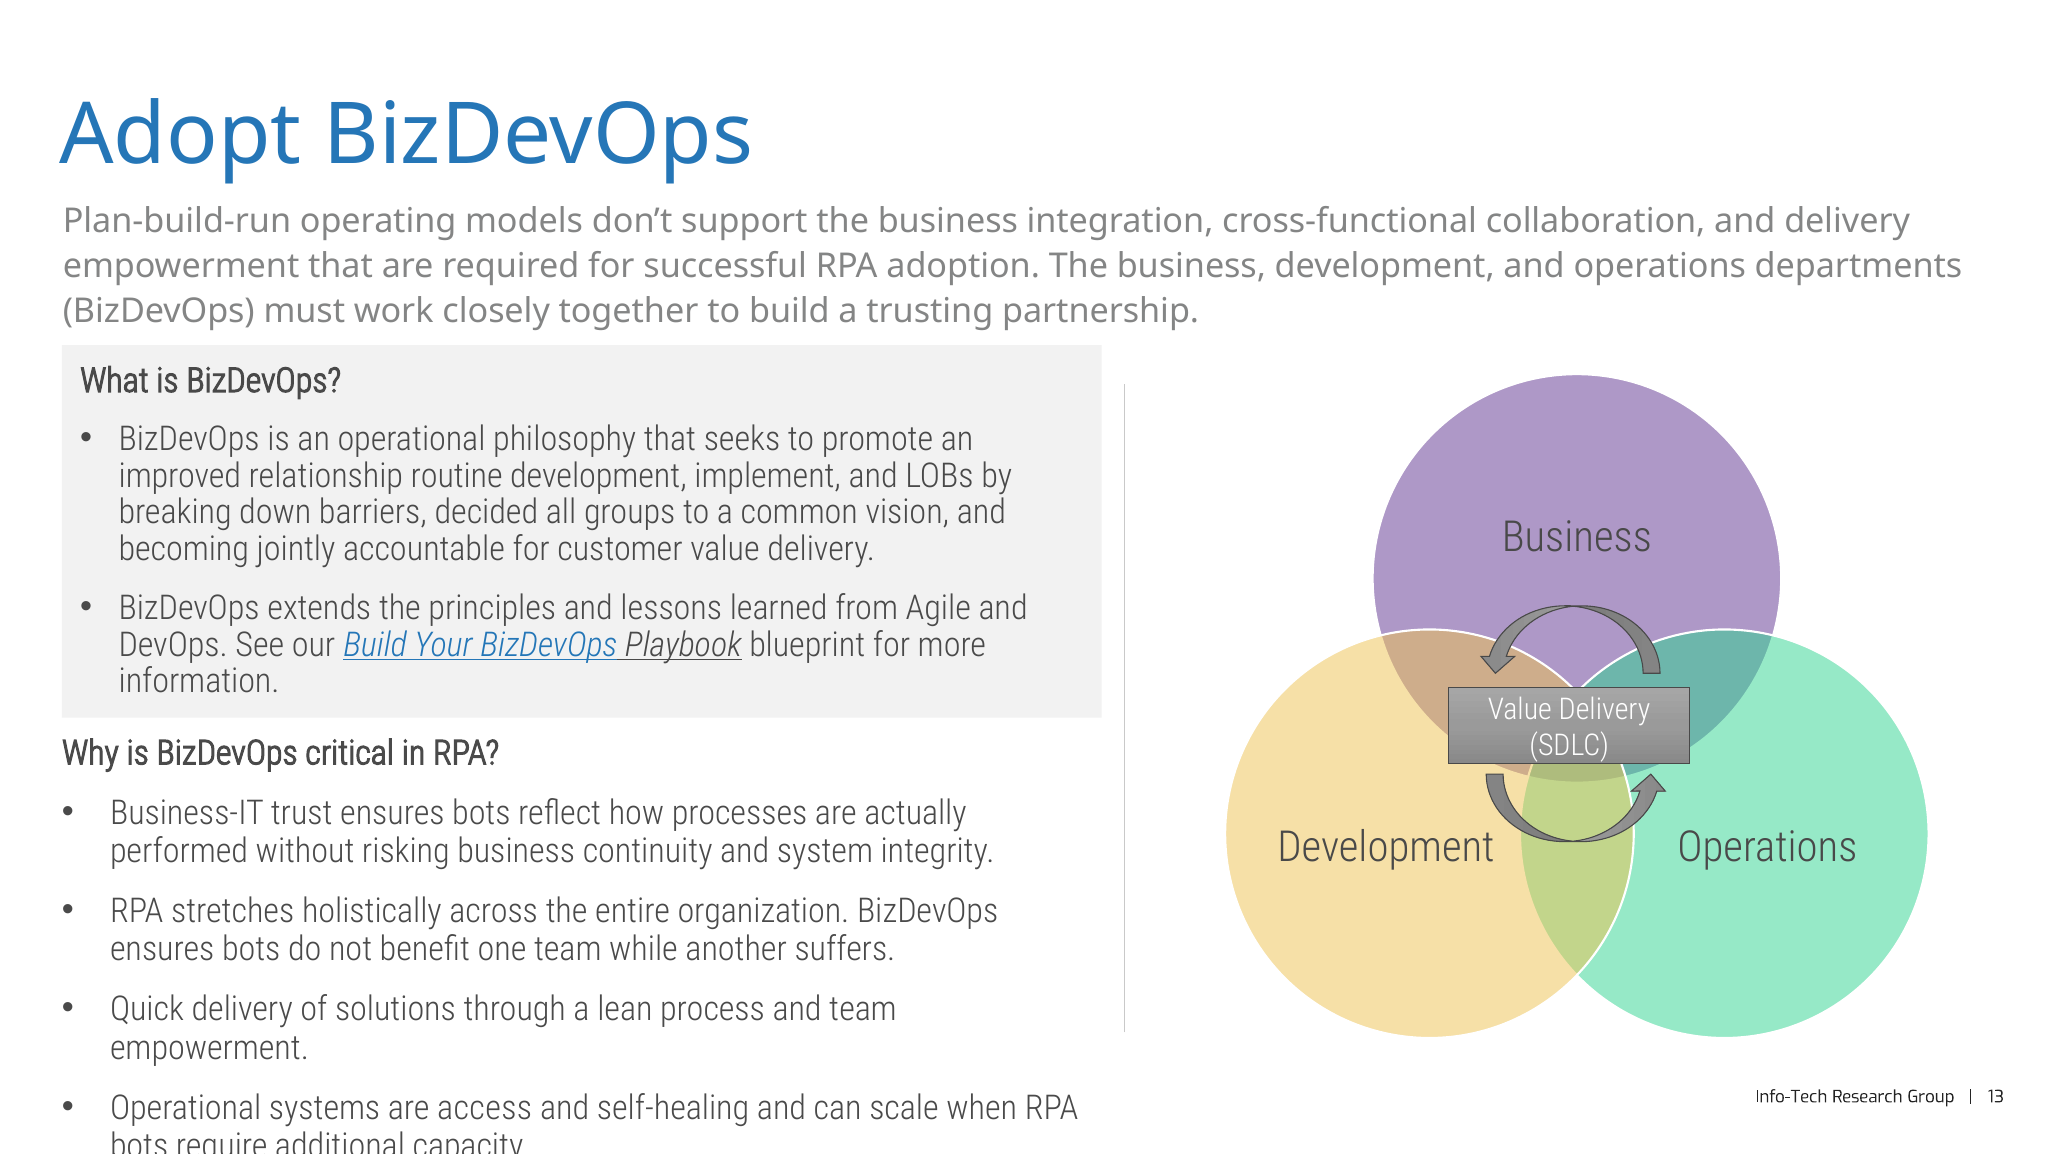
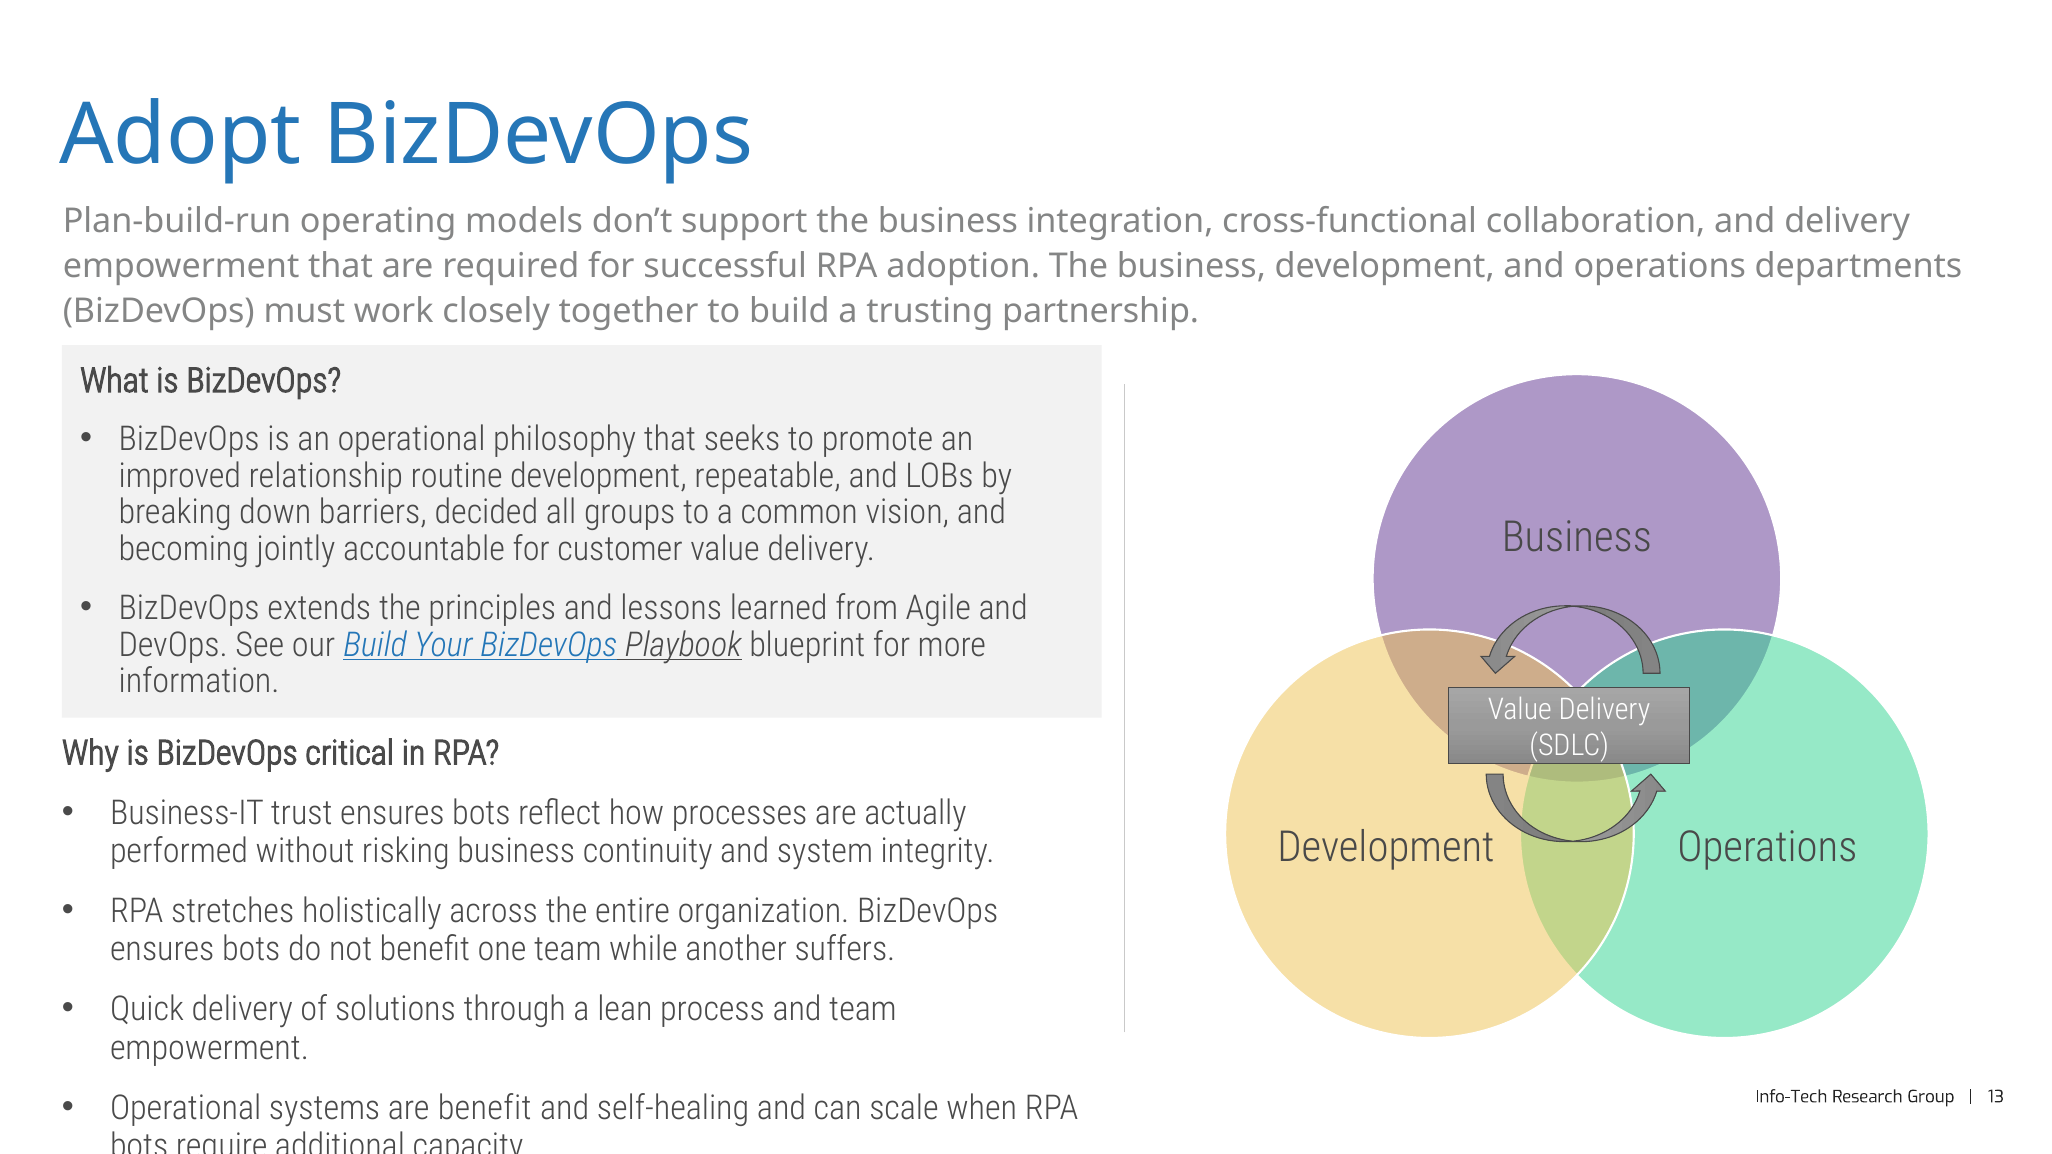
implement: implement -> repeatable (768, 476)
are access: access -> benefit (485, 1108)
